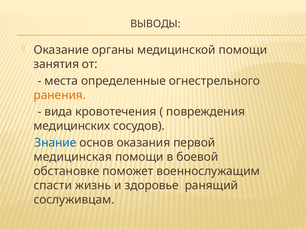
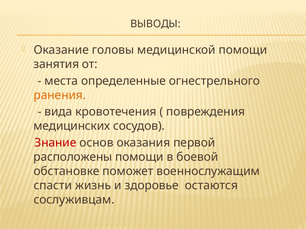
органы: органы -> головы (113, 50)
Знание colour: blue -> red (55, 143)
медицинская: медицинская -> расположены (73, 157)
ранящий: ранящий -> остаются (211, 186)
